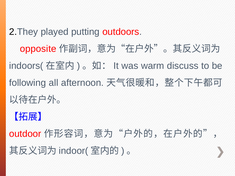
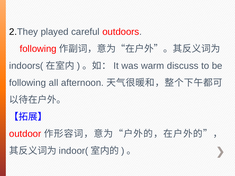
putting: putting -> careful (85, 32)
opposite: opposite -> following (38, 49)
